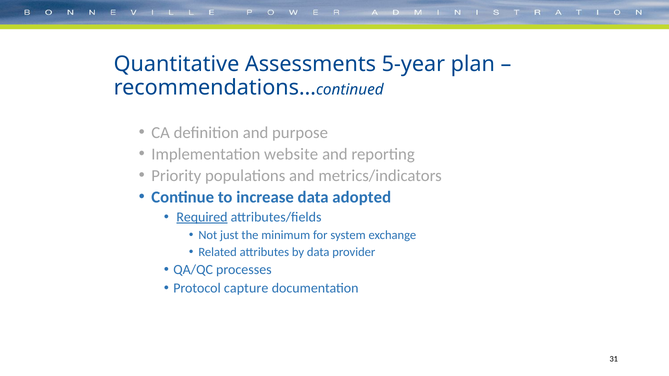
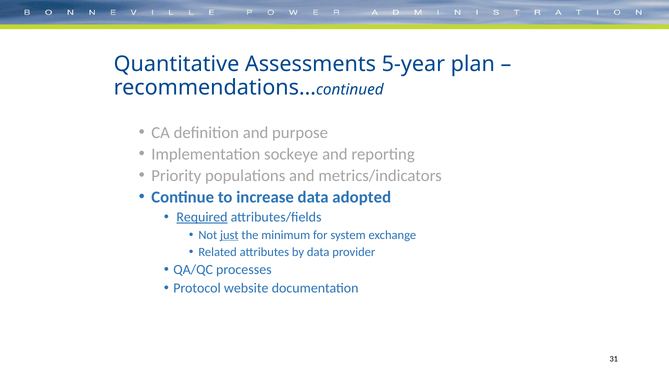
website: website -> sockeye (291, 154)
just underline: none -> present (229, 235)
capture: capture -> website (246, 289)
